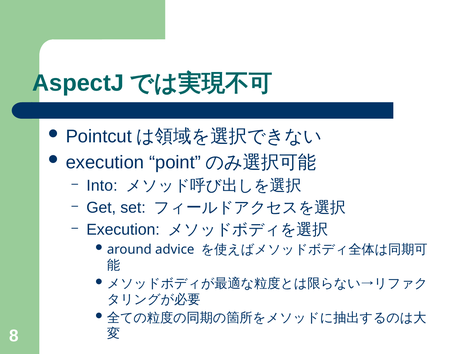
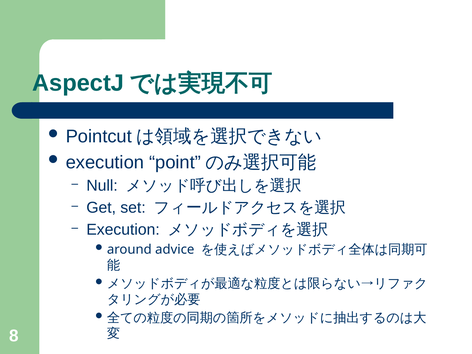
Into: Into -> Null (102, 186)
